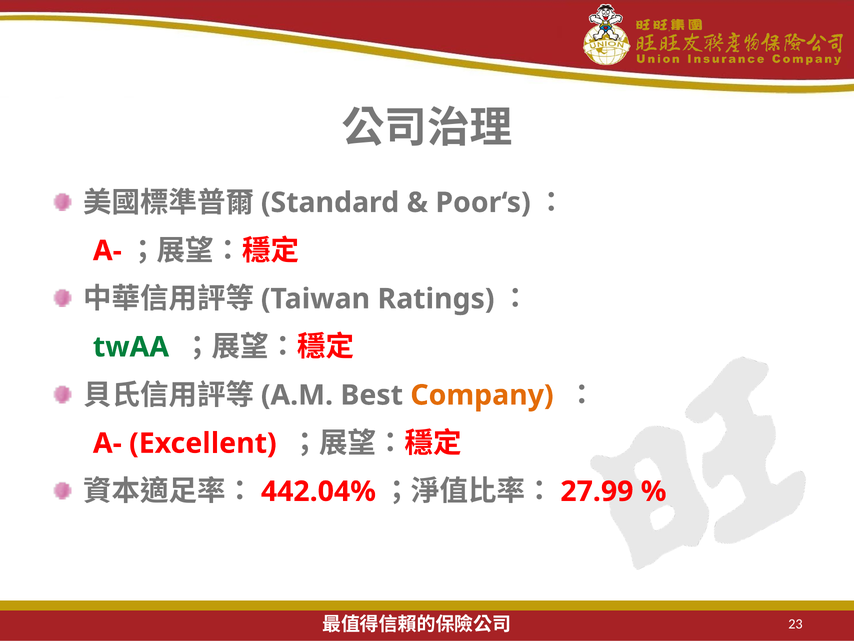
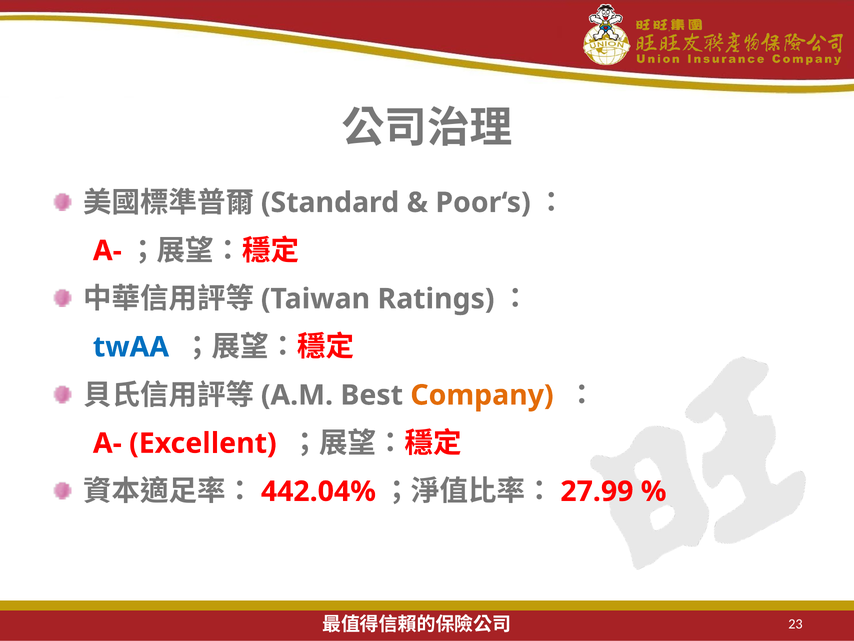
twAA colour: green -> blue (131, 347)
